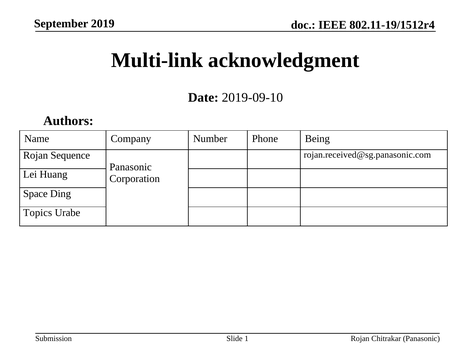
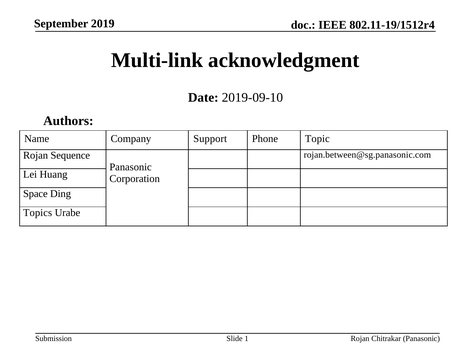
Number: Number -> Support (210, 139)
Being: Being -> Topic (317, 139)
rojan.received@sg.panasonic.com: rojan.received@sg.panasonic.com -> rojan.between@sg.panasonic.com (367, 155)
